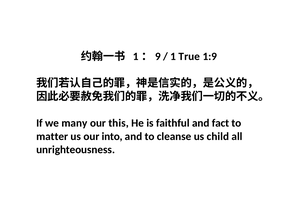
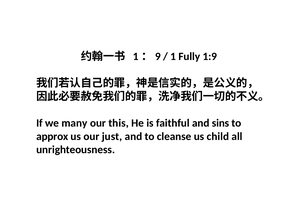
True: True -> Fully (189, 57)
fact: fact -> sins (221, 123)
matter: matter -> approx (52, 137)
into: into -> just (112, 137)
